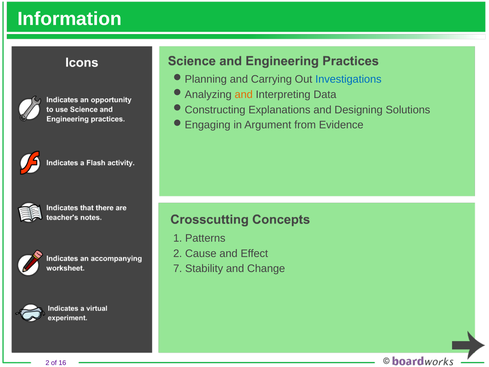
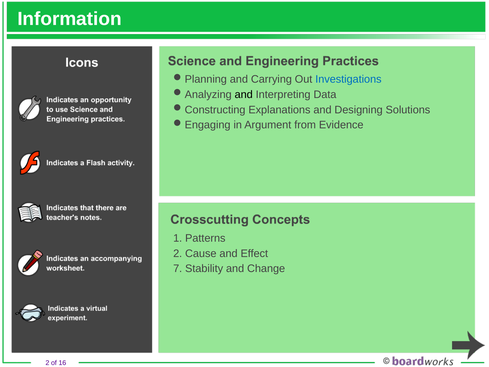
and colour: orange -> black (244, 94)
